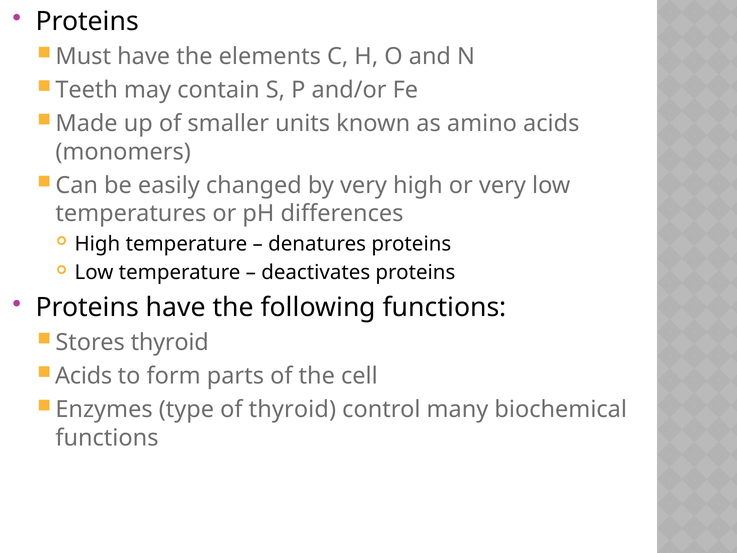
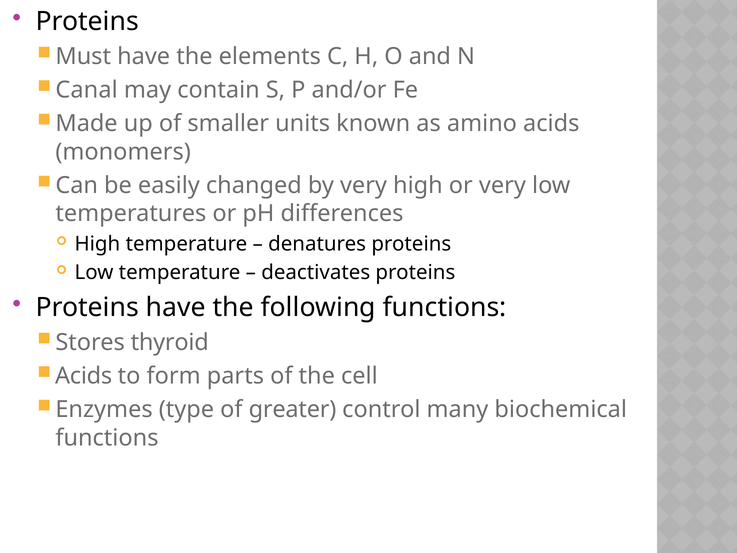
Teeth: Teeth -> Canal (87, 90)
of thyroid: thyroid -> greater (293, 409)
